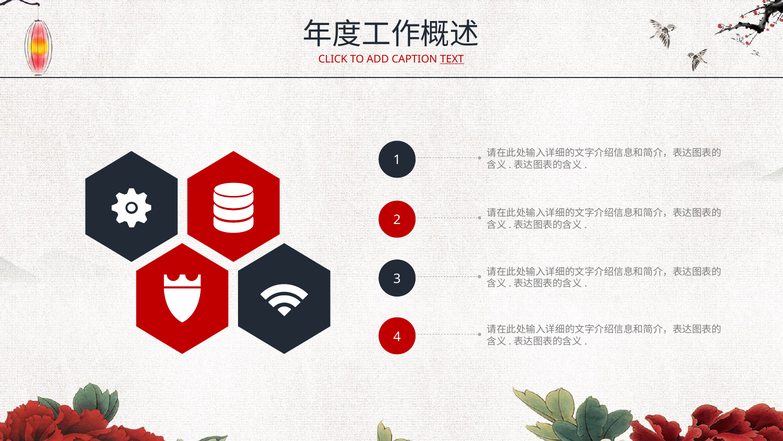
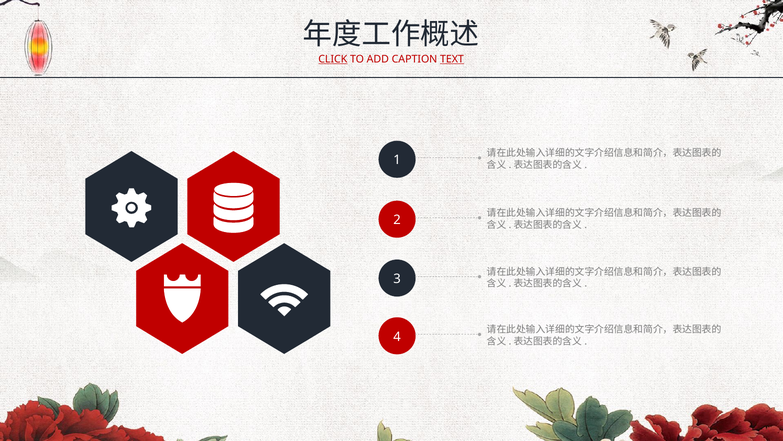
CLICK underline: none -> present (333, 59)
